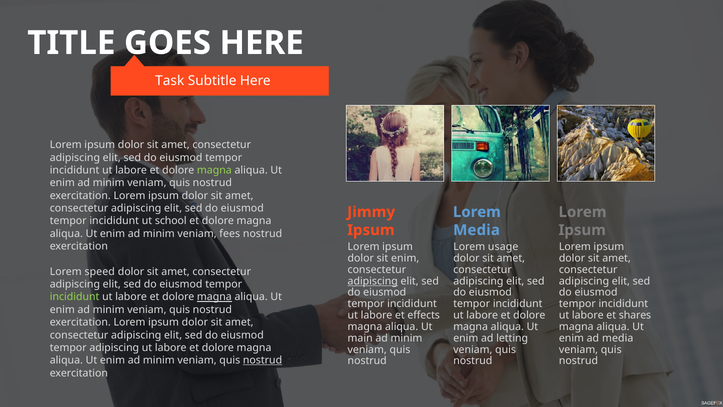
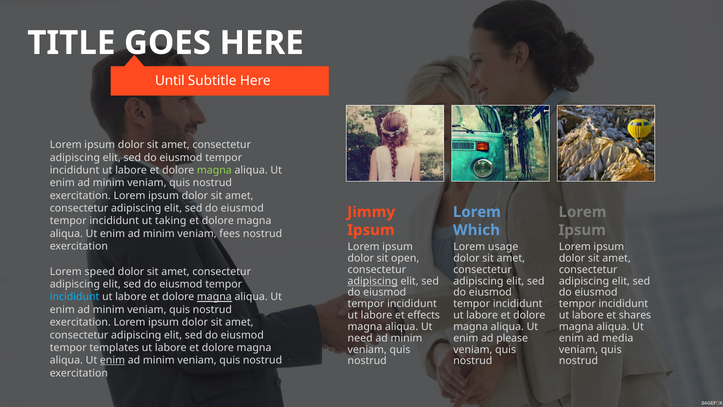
Task: Task -> Until (170, 81)
school: school -> taking (171, 221)
Media: Media -> Which (476, 230)
sit enim: enim -> open (405, 258)
incididunt colour: light green -> light blue (75, 297)
main: main -> need (360, 338)
letting: letting -> please (512, 338)
tempor adipiscing: adipiscing -> templates (114, 347)
enim underline: none -> present (112, 360)
nostrud underline: present -> none (263, 360)
